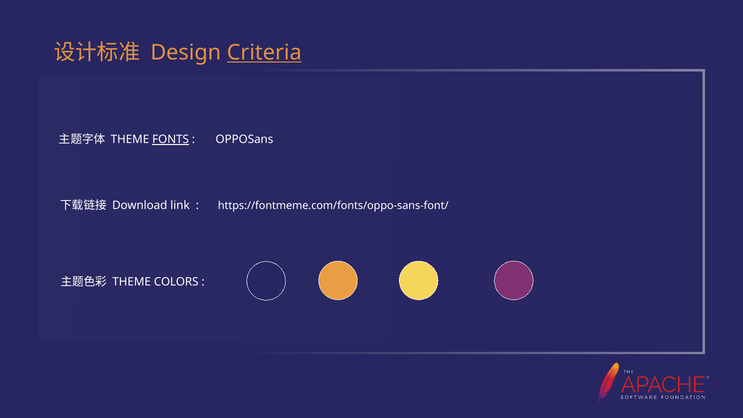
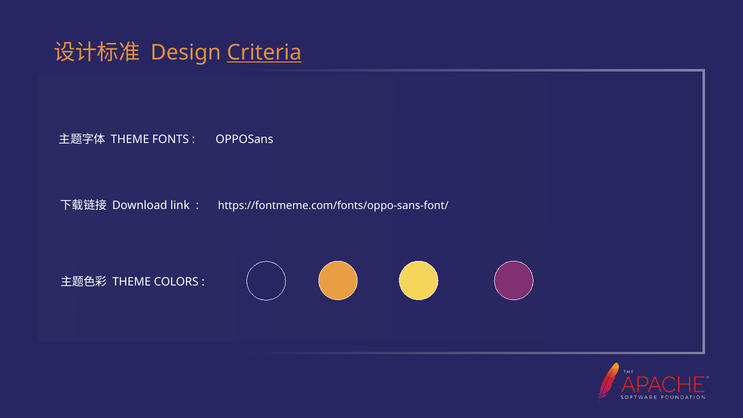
FONTS underline: present -> none (171, 139)
